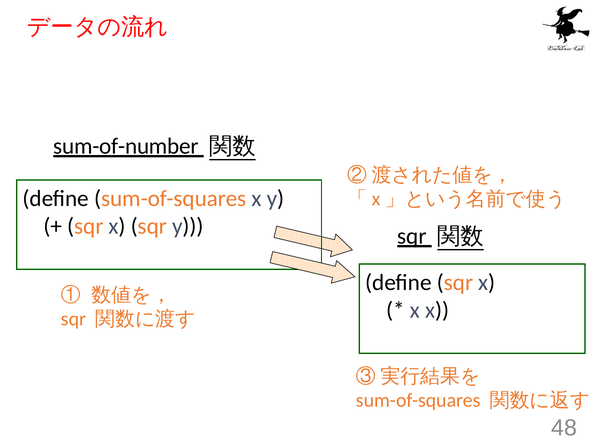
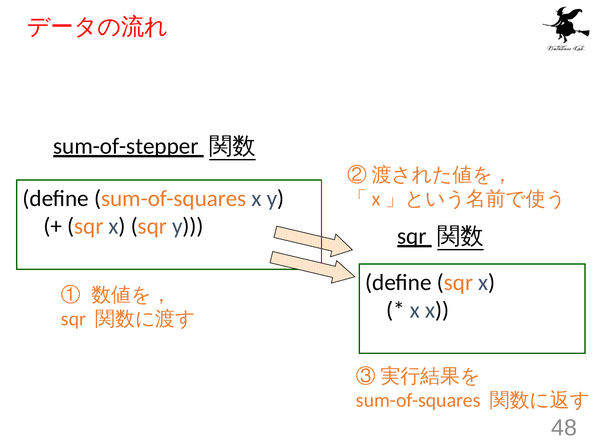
sum-of-number: sum-of-number -> sum-of-stepper (126, 146)
